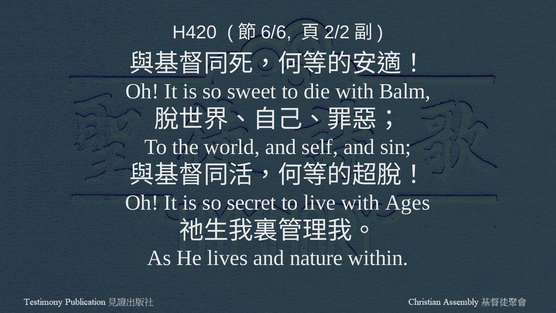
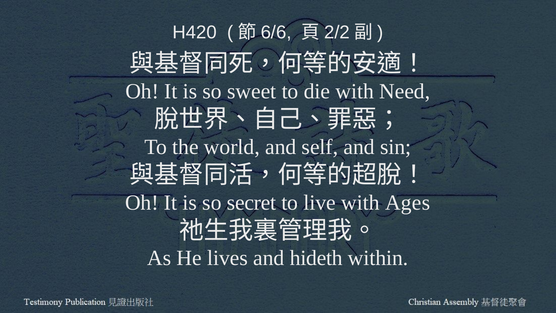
Balm: Balm -> Need (405, 91)
nature: nature -> hideth (316, 258)
